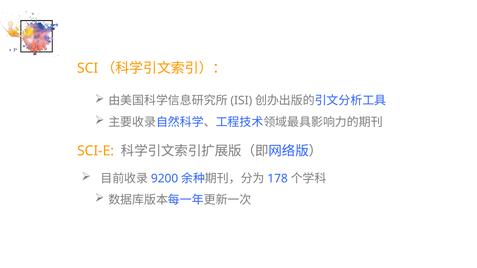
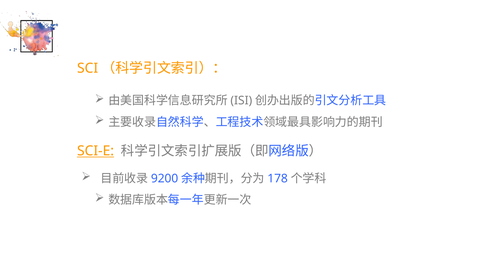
SCI-E underline: none -> present (96, 151)
